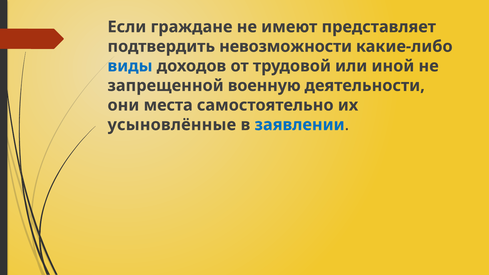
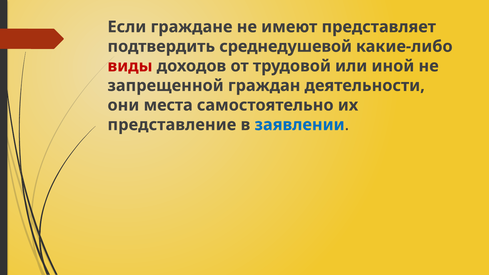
невозможности: невозможности -> среднедушевой (286, 46)
виды colour: blue -> red (130, 66)
военную: военную -> граждан (264, 86)
усыновлённые: усыновлённые -> представление (172, 125)
